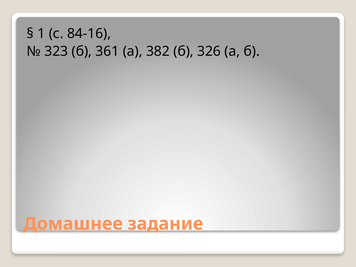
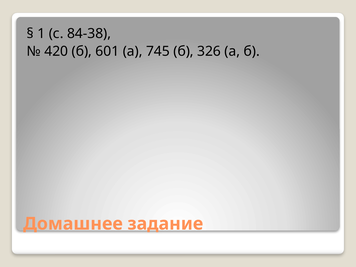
84-16: 84-16 -> 84-38 (89, 33)
323: 323 -> 420 (56, 51)
361: 361 -> 601 (107, 51)
382: 382 -> 745 (158, 51)
